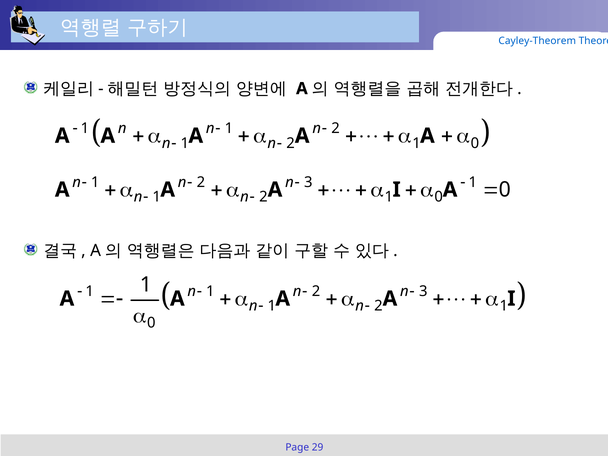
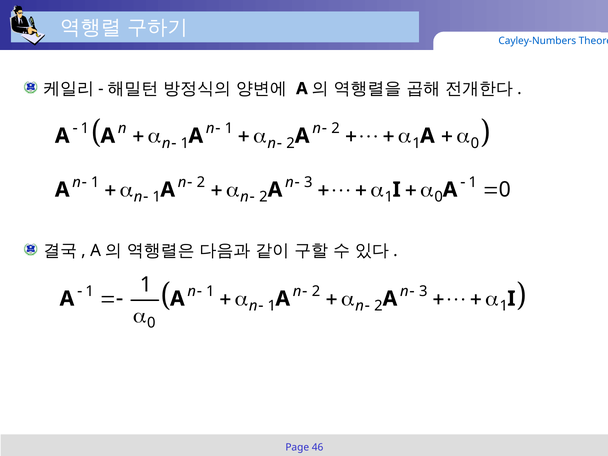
Cayley-Theorem: Cayley-Theorem -> Cayley-Numbers (537, 41)
29: 29 -> 46 (318, 447)
